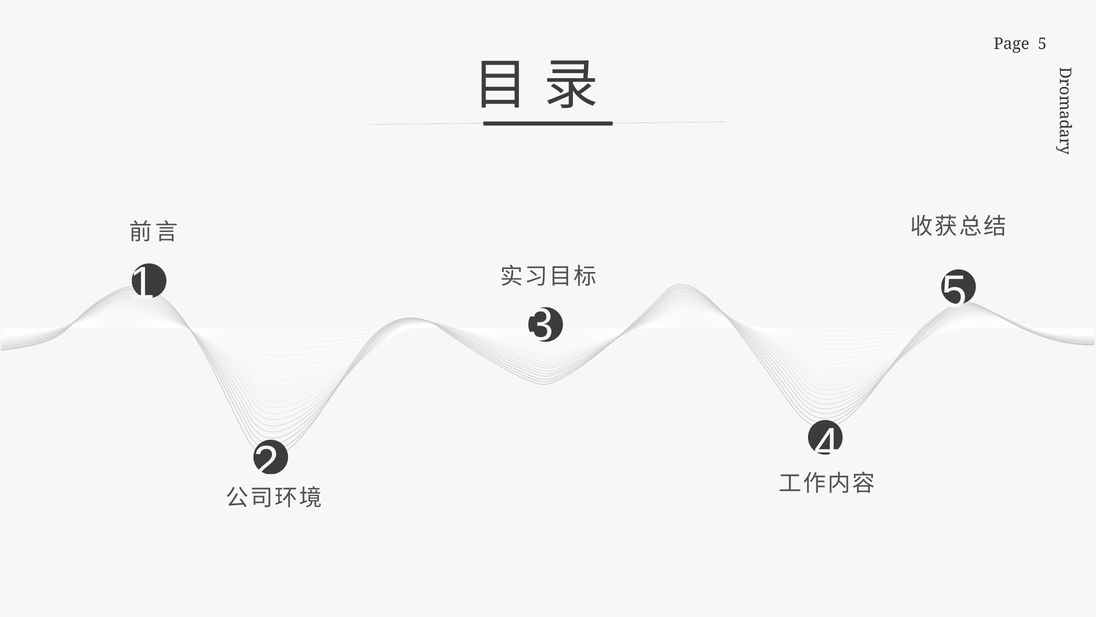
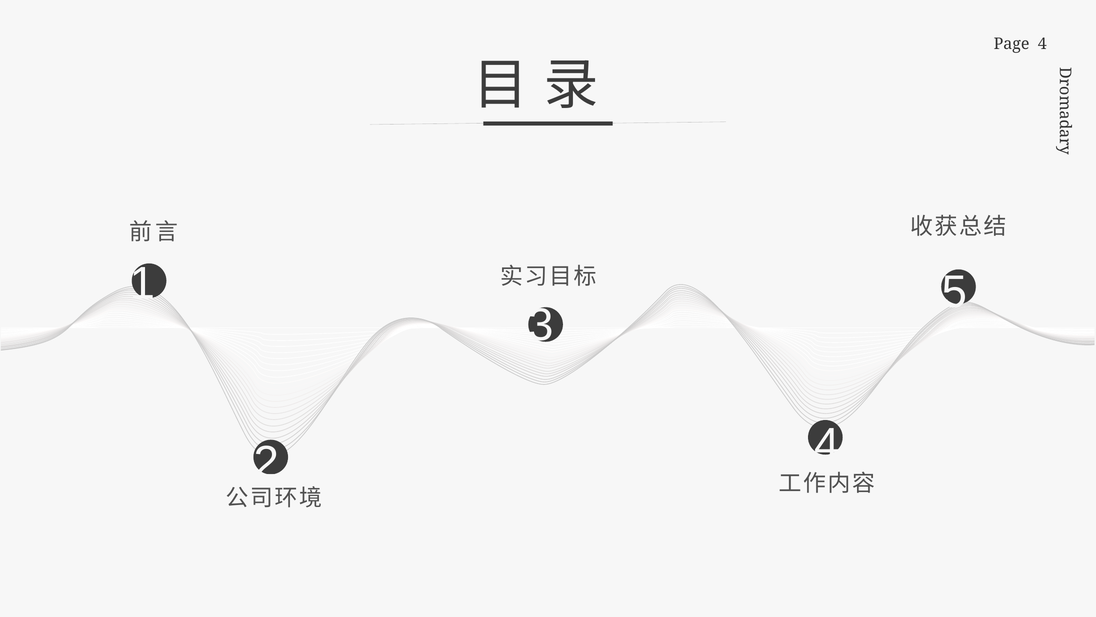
5: 5 -> 4 (1042, 44)
